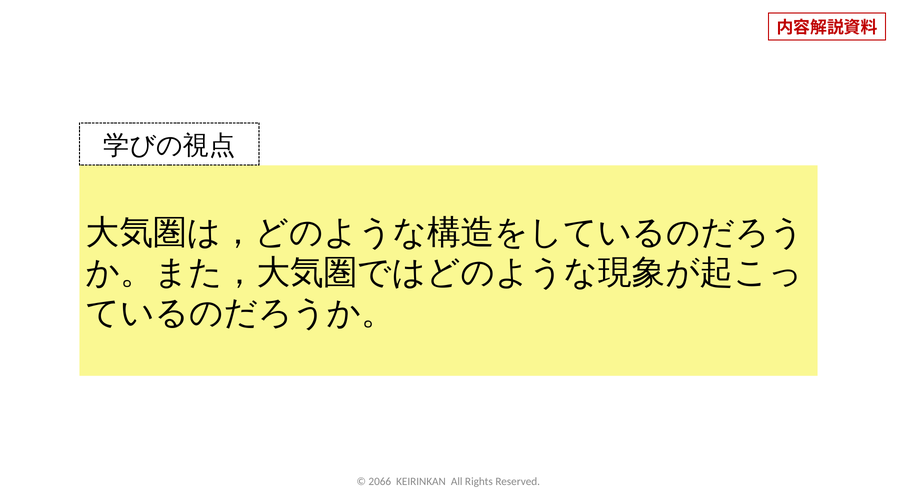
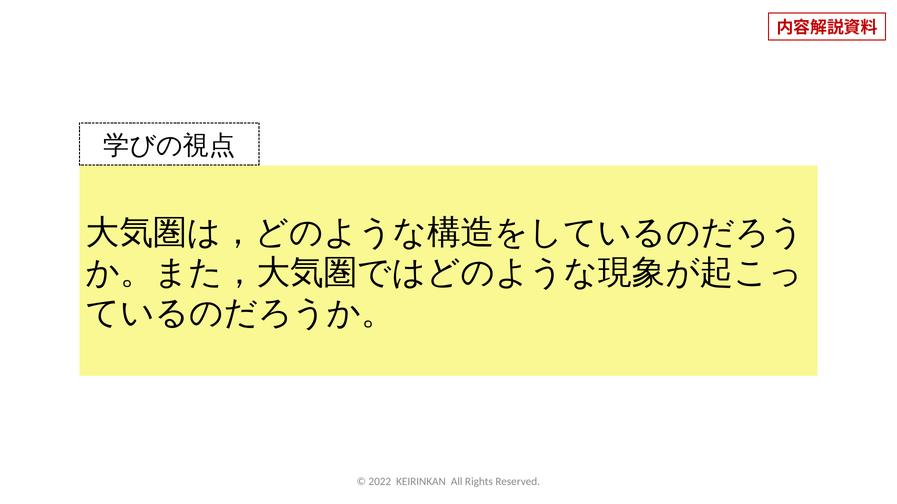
2066: 2066 -> 2022 (380, 482)
